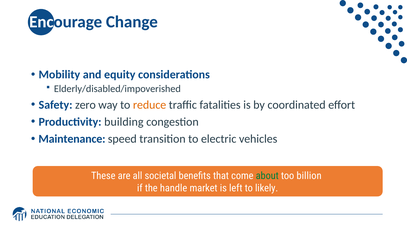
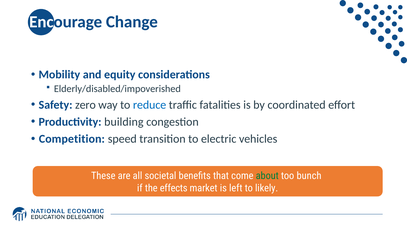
reduce colour: orange -> blue (150, 105)
Maintenance: Maintenance -> Competition (72, 139)
billion: billion -> bunch (309, 176)
handle: handle -> effects (174, 188)
